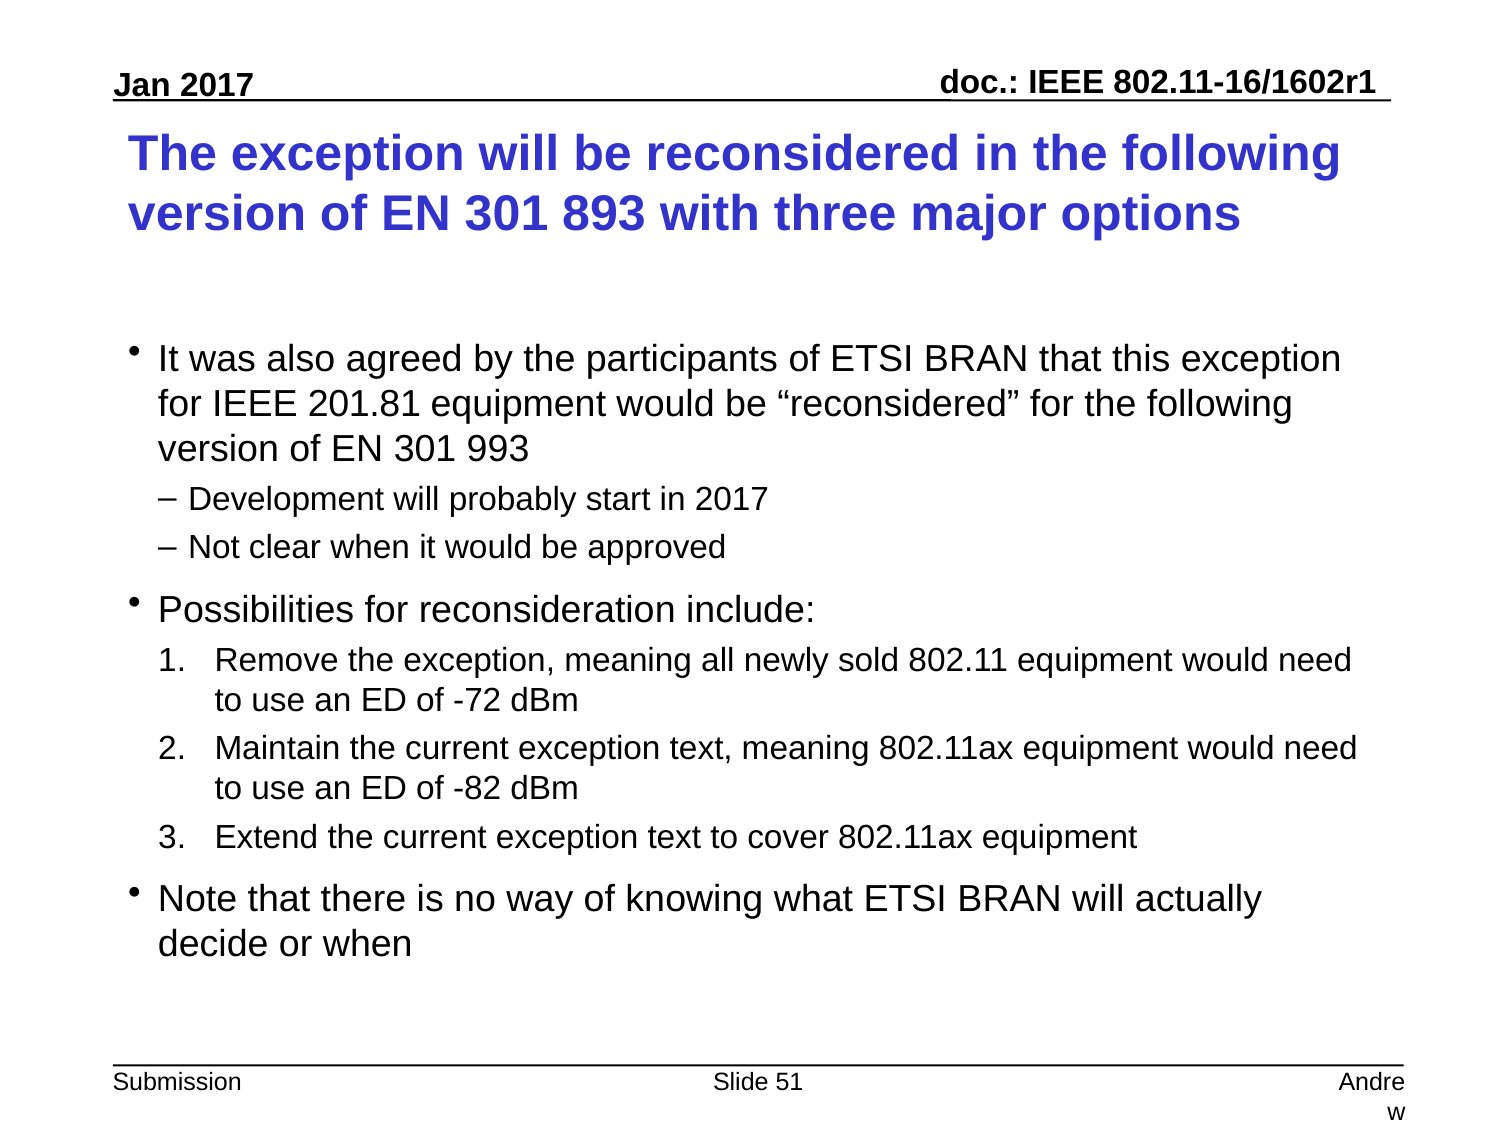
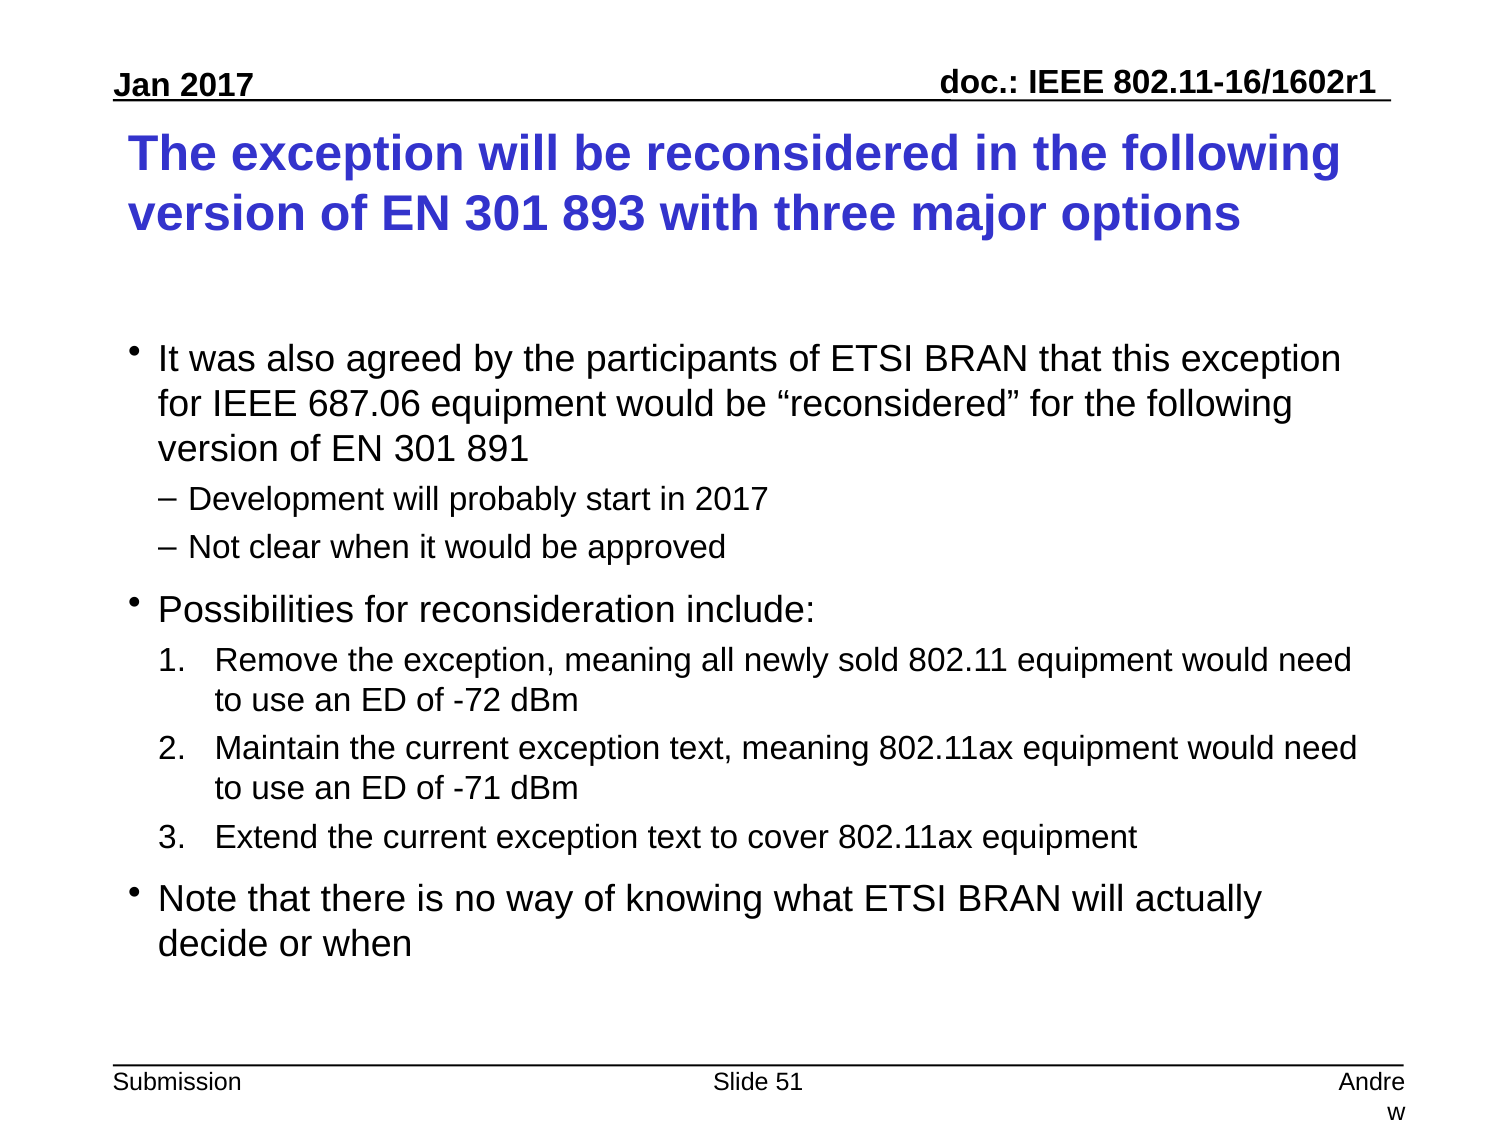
201.81: 201.81 -> 687.06 (364, 404)
993: 993 -> 891 (498, 449)
-82: -82 -> -71 (477, 789)
